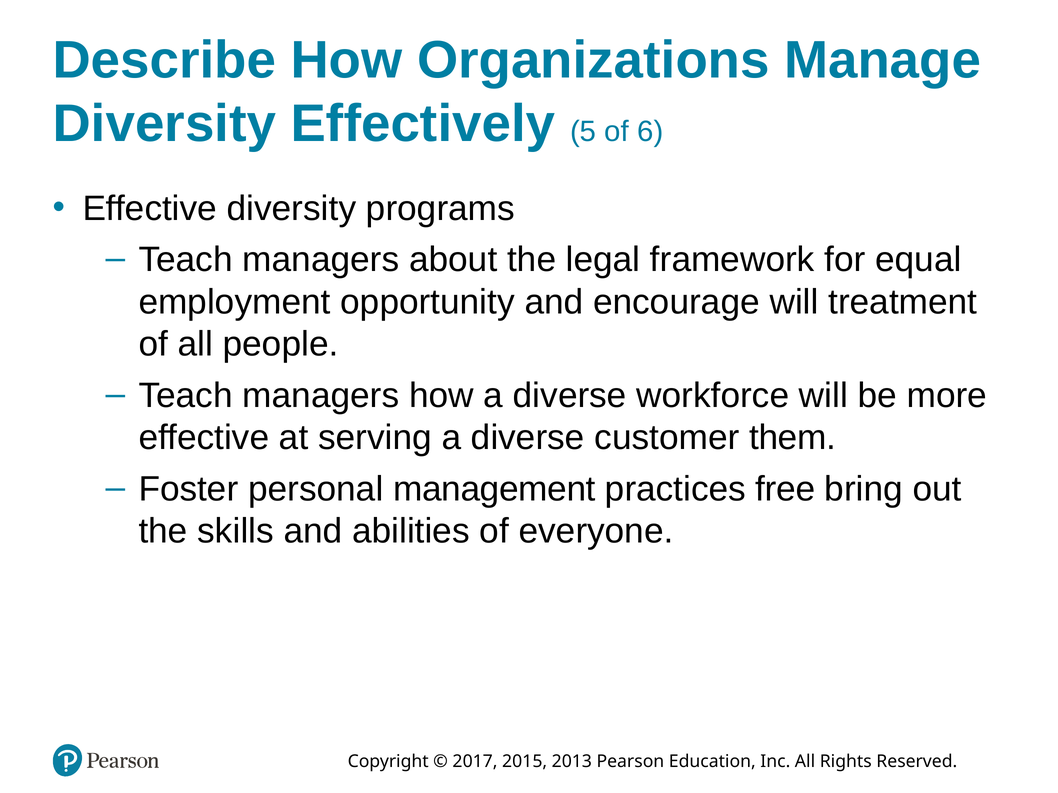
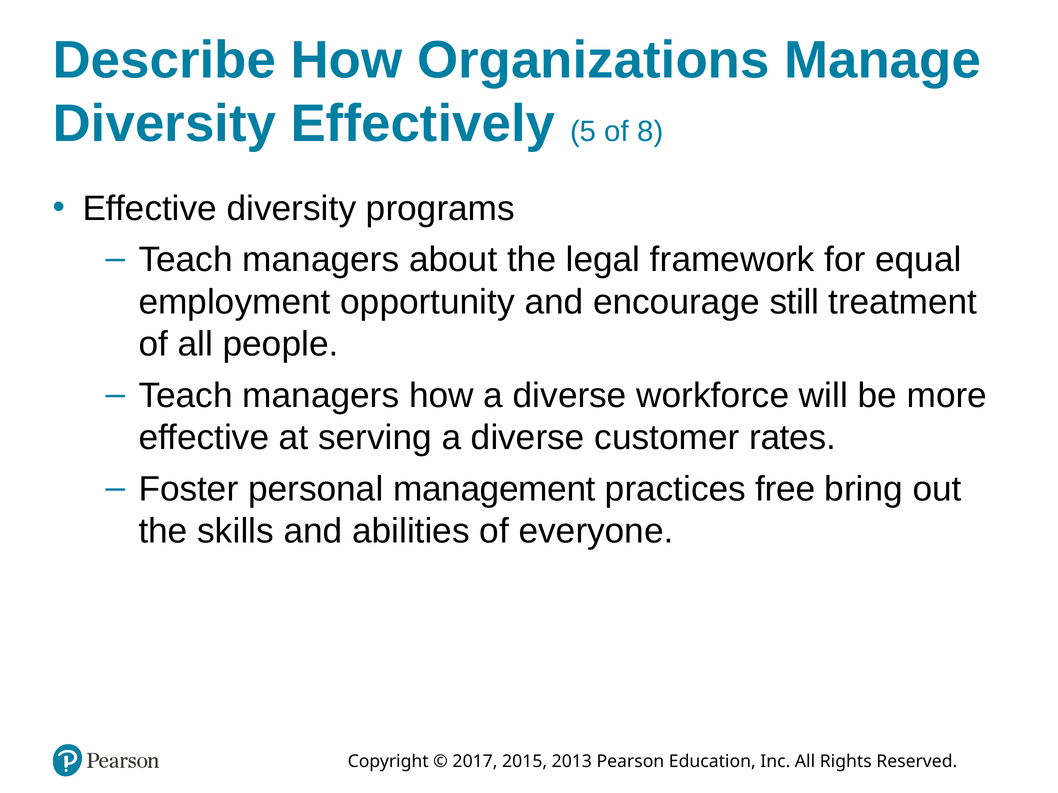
6: 6 -> 8 (650, 132)
encourage will: will -> still (794, 302)
them: them -> rates (792, 438)
